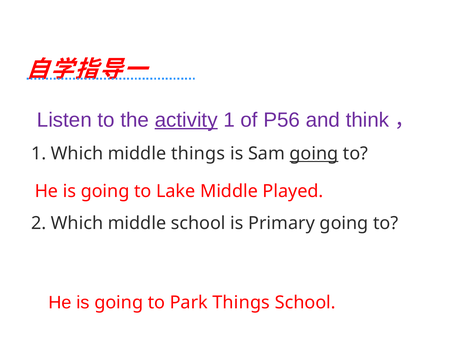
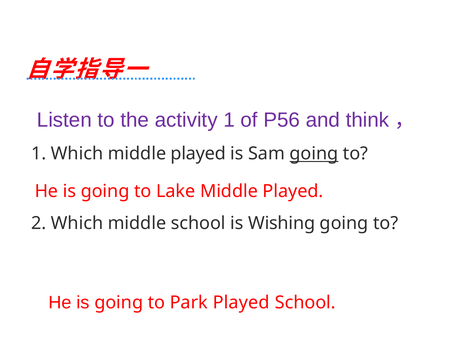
activity underline: present -> none (186, 120)
Which middle things: things -> played (198, 154)
Primary: Primary -> Wishing (282, 223)
Park Things: Things -> Played (241, 303)
